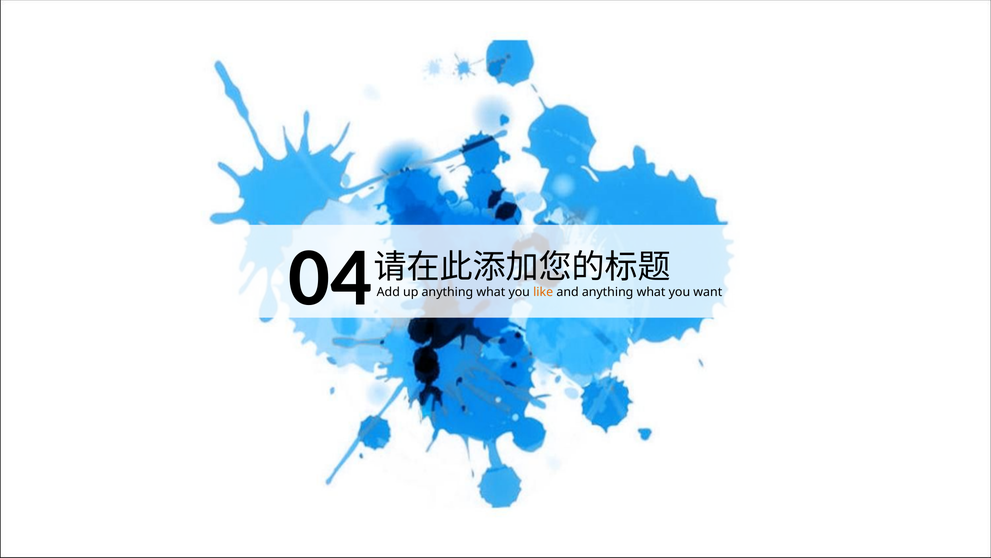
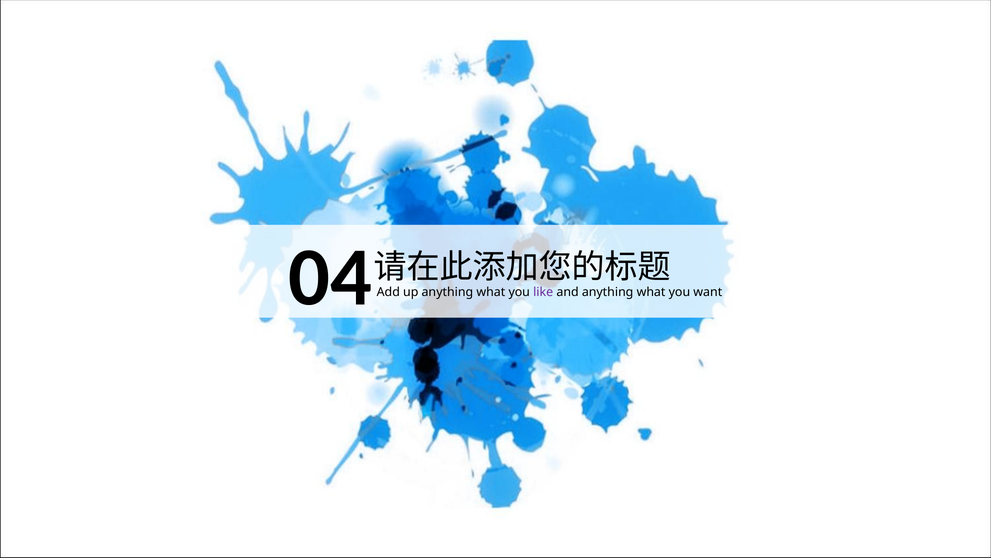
like colour: orange -> purple (543, 292)
